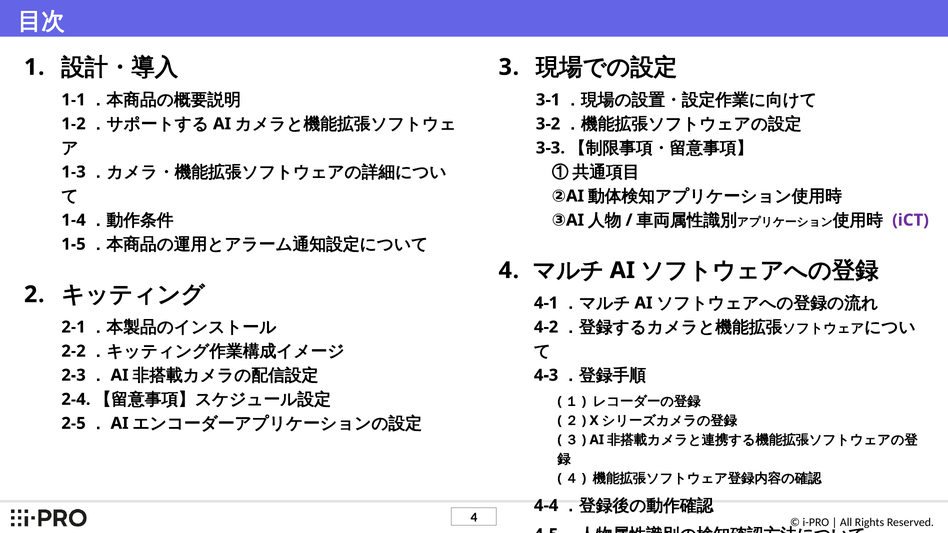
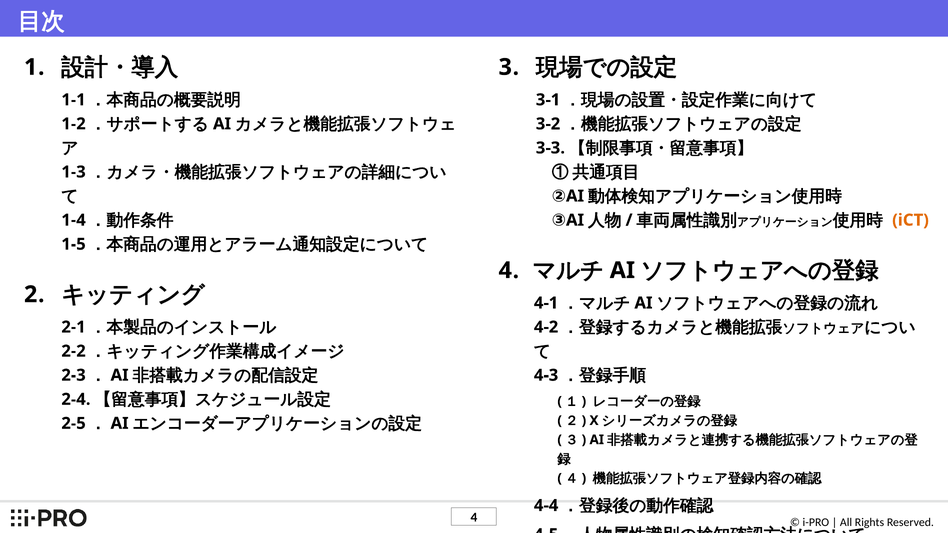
iCT colour: purple -> orange (911, 220)
